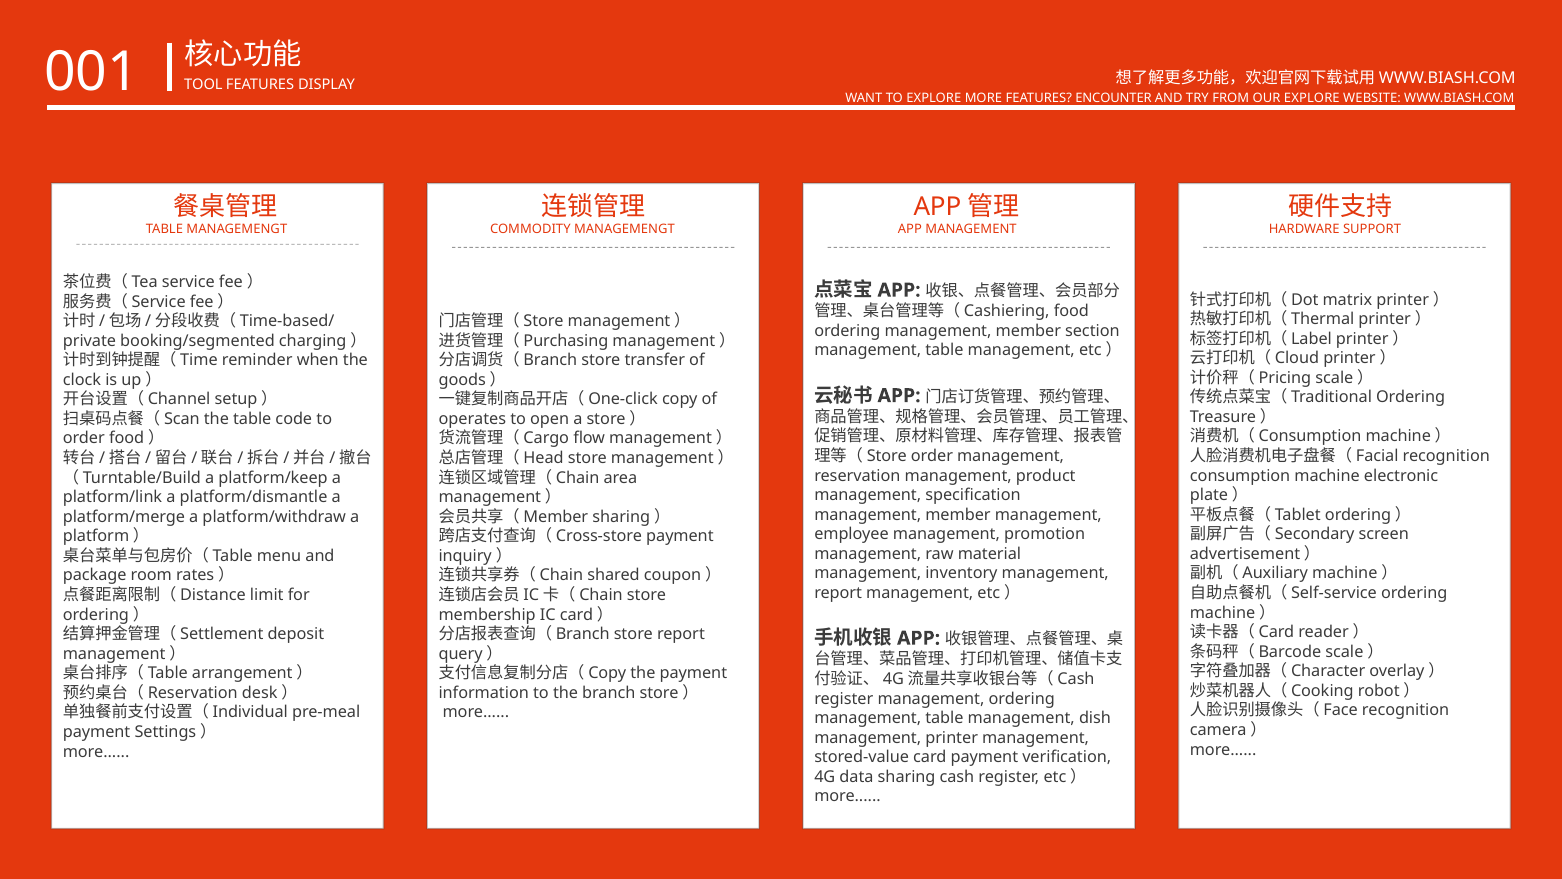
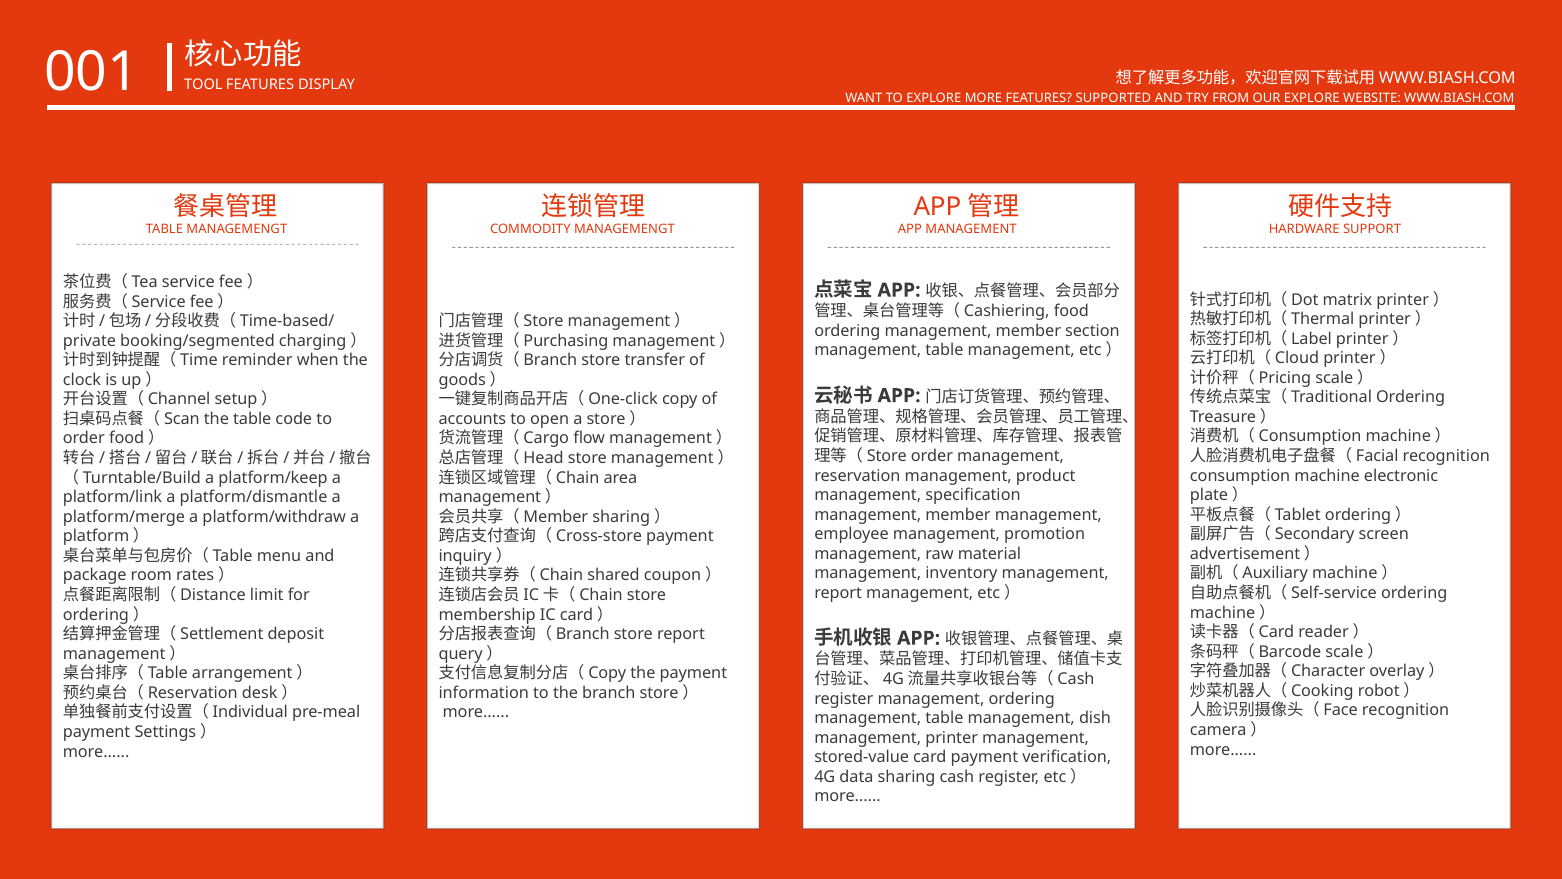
ENCOUNTER: ENCOUNTER -> SUPPORTED (1113, 98)
operates: operates -> accounts (472, 419)
